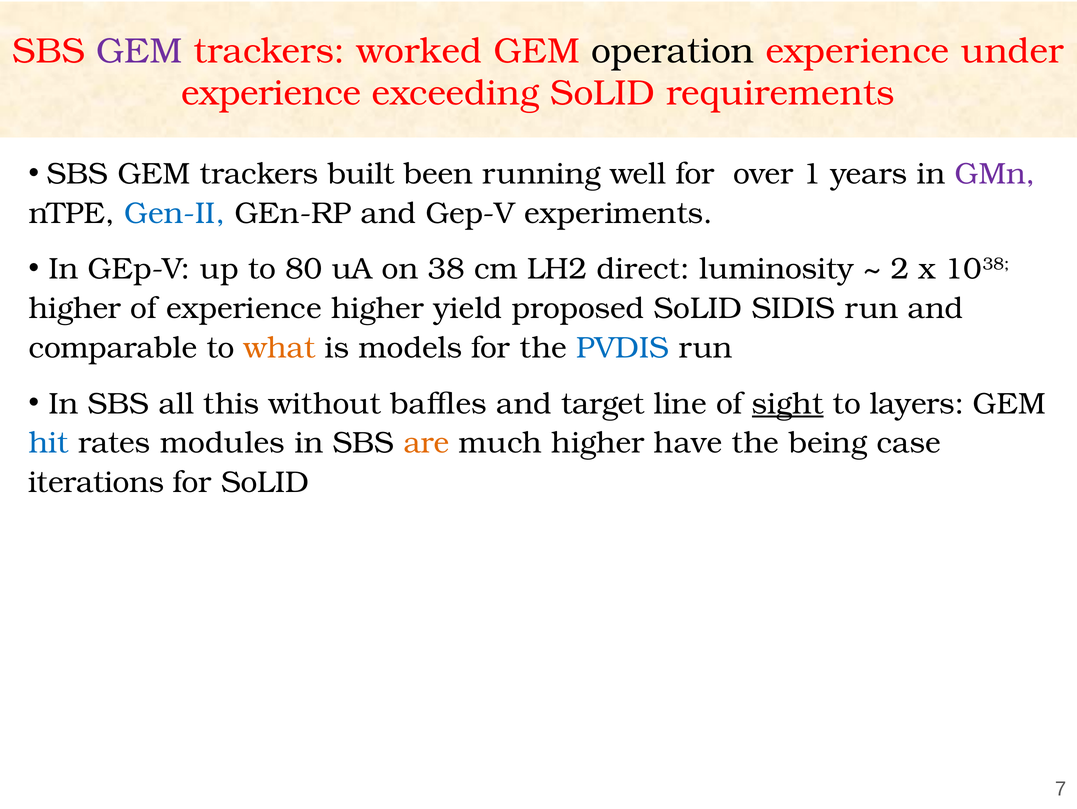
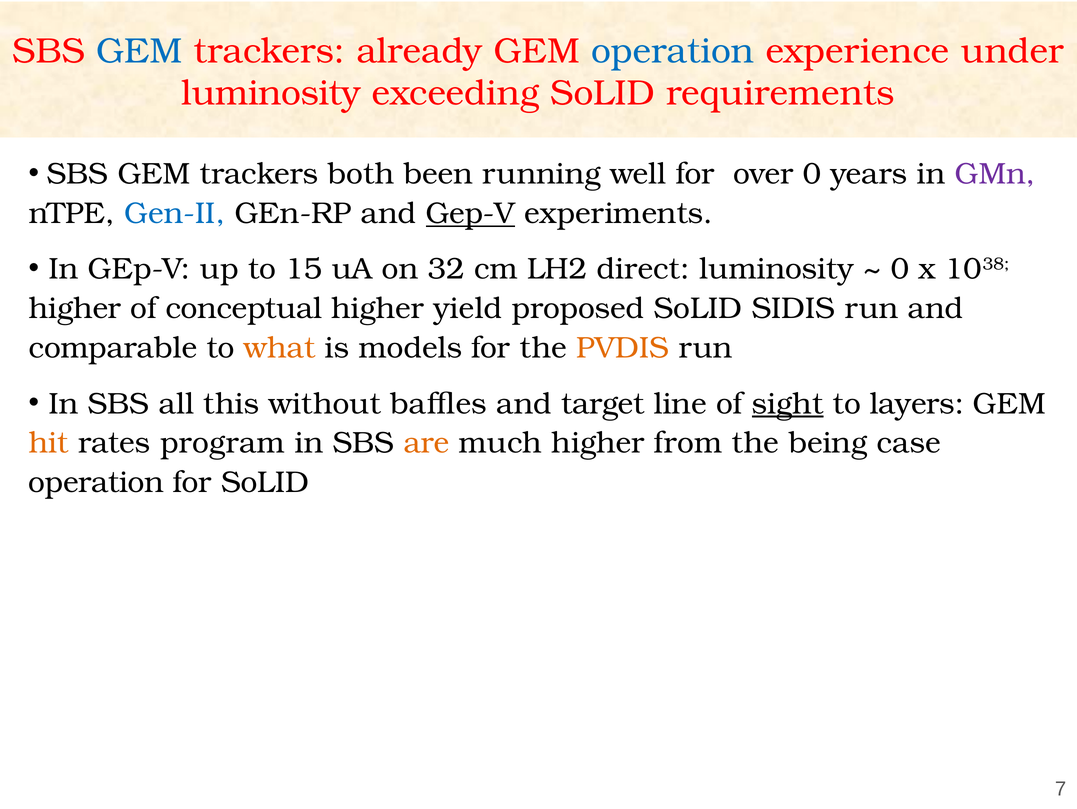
GEM colour: purple -> blue (139, 51)
worked: worked -> already (420, 51)
operation colour: black -> blue (673, 51)
experience: experience -> luminosity (271, 93)
built: built -> both (361, 174)
over 1: 1 -> 0 (812, 174)
Gep-V underline: none -> present (471, 213)
80: 80 -> 15 (304, 269)
38: 38 -> 32 (446, 269)
2: 2 -> 0 (900, 269)
of experience: experience -> conceptual (244, 308)
PVDIS colour: blue -> orange (623, 348)
hit colour: blue -> orange (49, 443)
modules: modules -> program (222, 443)
have: have -> from (688, 443)
iterations: iterations -> operation (96, 482)
